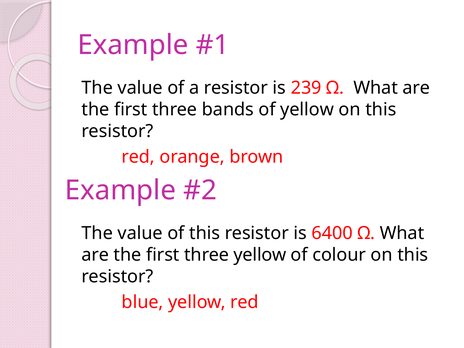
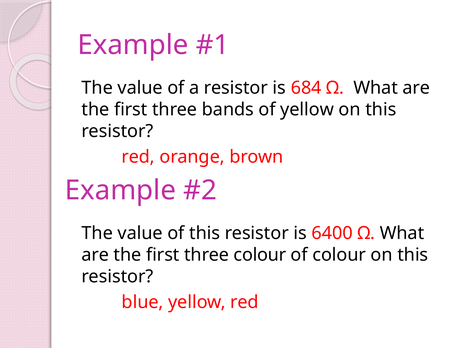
239: 239 -> 684 (306, 88)
three yellow: yellow -> colour (260, 255)
